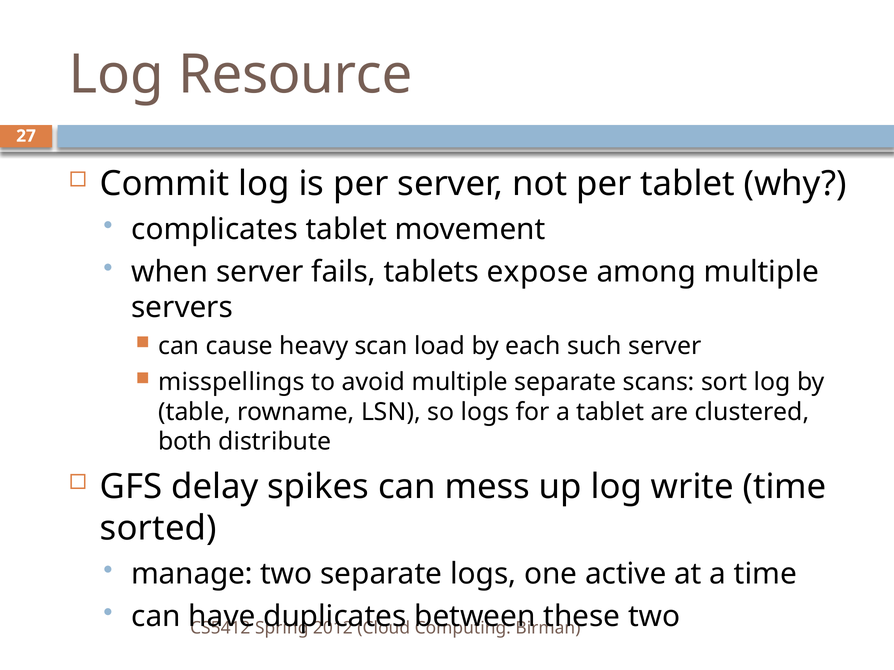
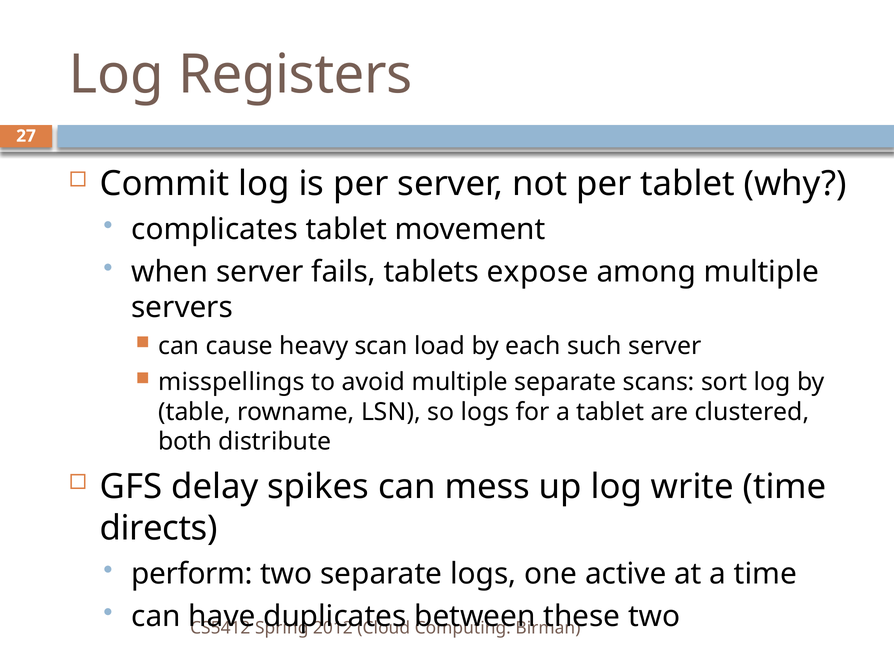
Resource: Resource -> Registers (295, 75)
sorted: sorted -> directs (159, 529)
manage: manage -> perform (192, 574)
